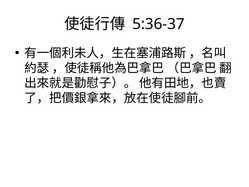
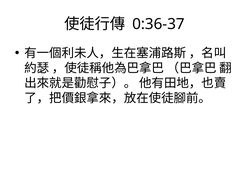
5:36-37: 5:36-37 -> 0:36-37 (158, 24)
